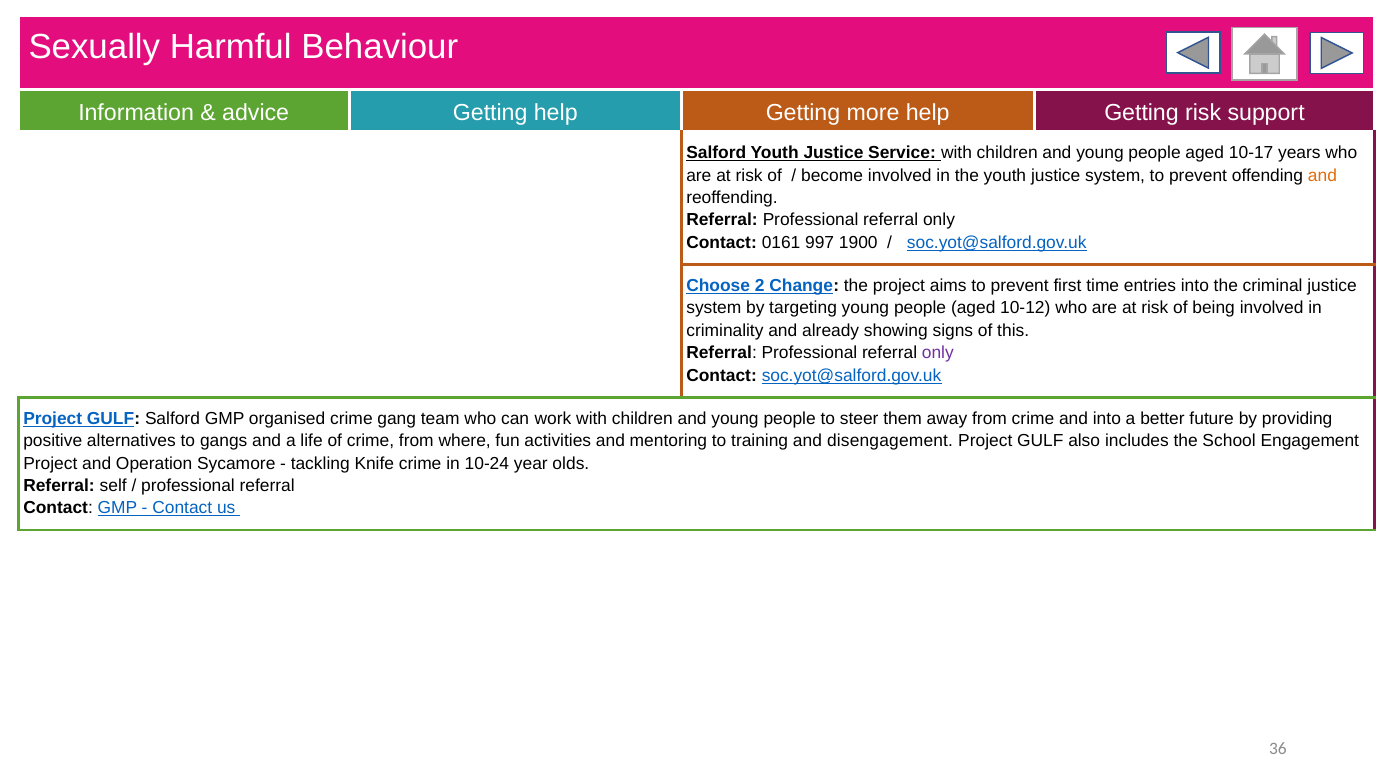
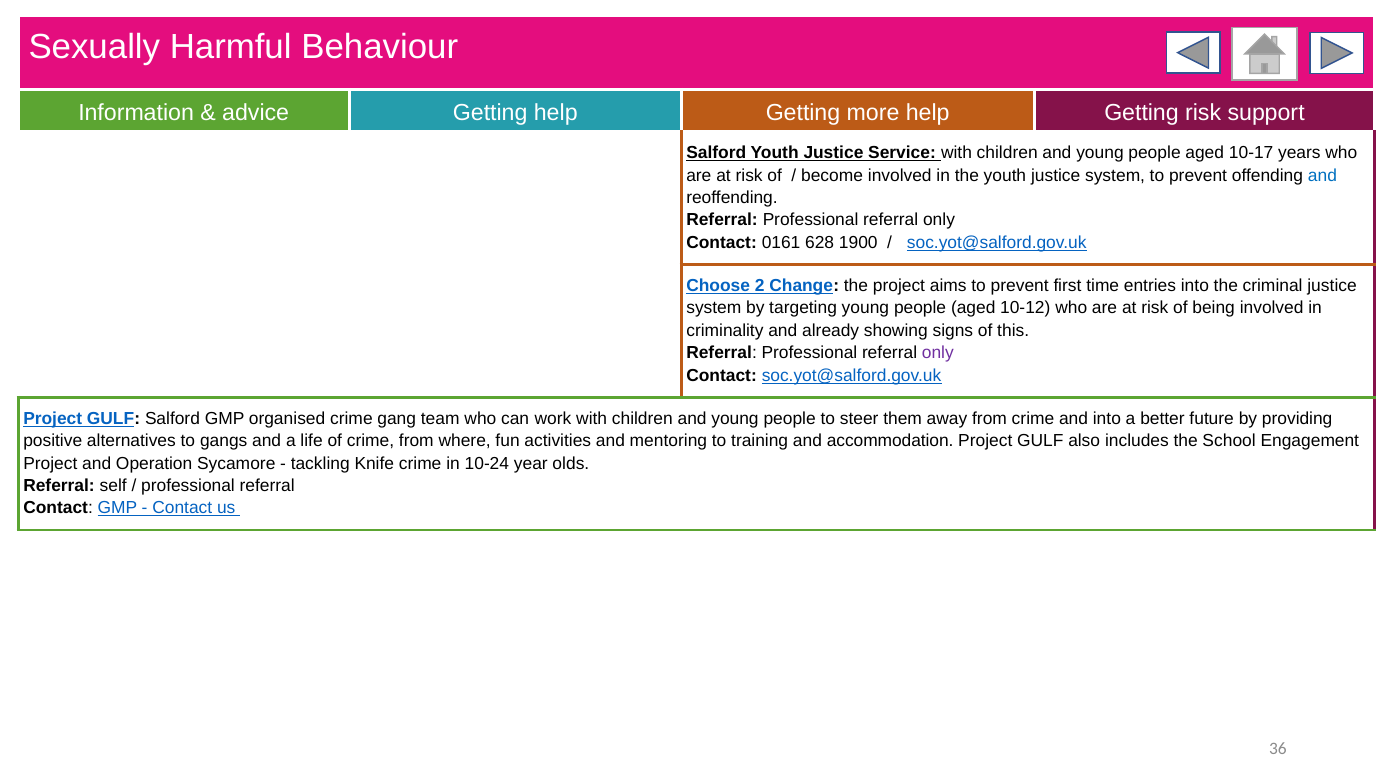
and colour: orange -> blue (1322, 175)
997: 997 -> 628 (820, 243)
disengagement: disengagement -> accommodation (890, 441)
